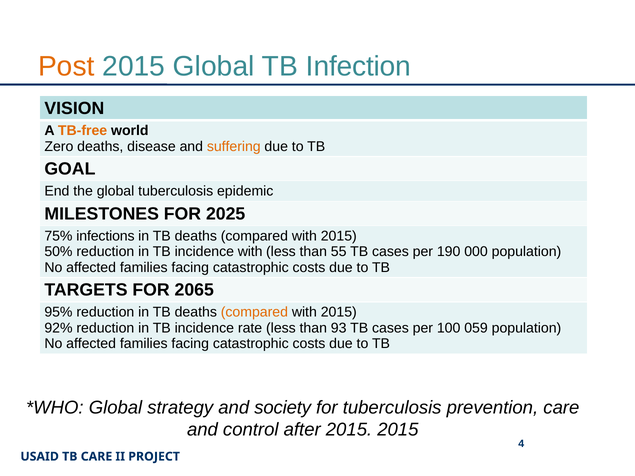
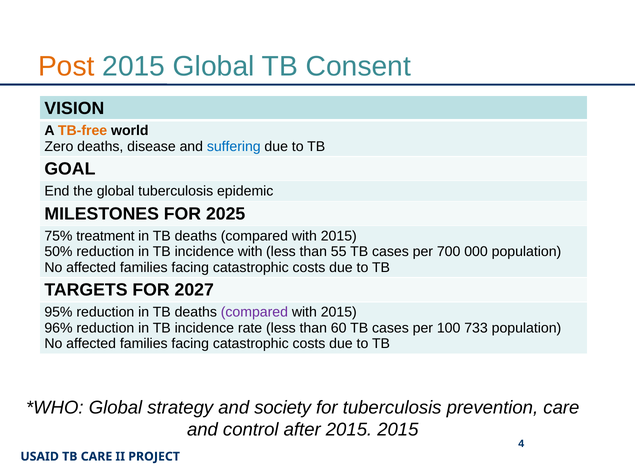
Infection: Infection -> Consent (358, 67)
suffering colour: orange -> blue (234, 146)
infections: infections -> treatment (105, 236)
190: 190 -> 700 (449, 252)
2065: 2065 -> 2027 (194, 290)
compared colour: orange -> purple (254, 312)
92%: 92% -> 96% (59, 328)
93: 93 -> 60 (339, 328)
059: 059 -> 733 (476, 328)
